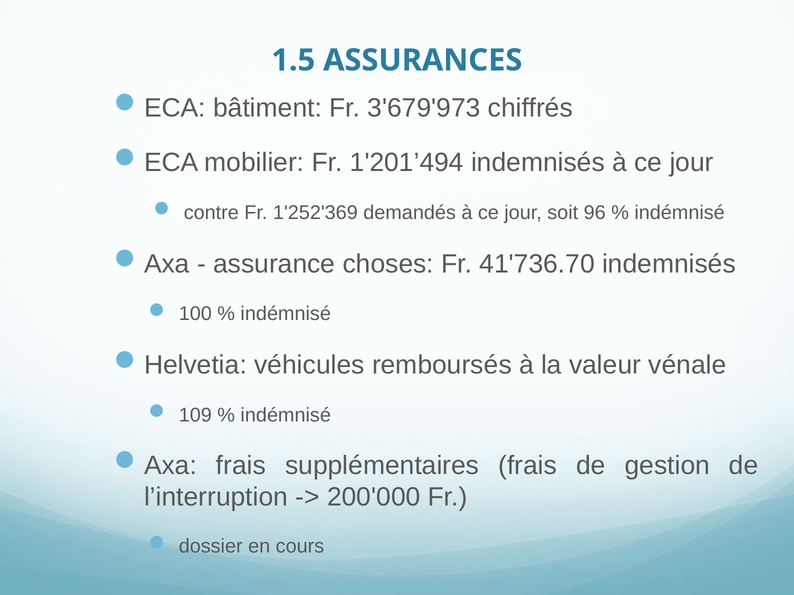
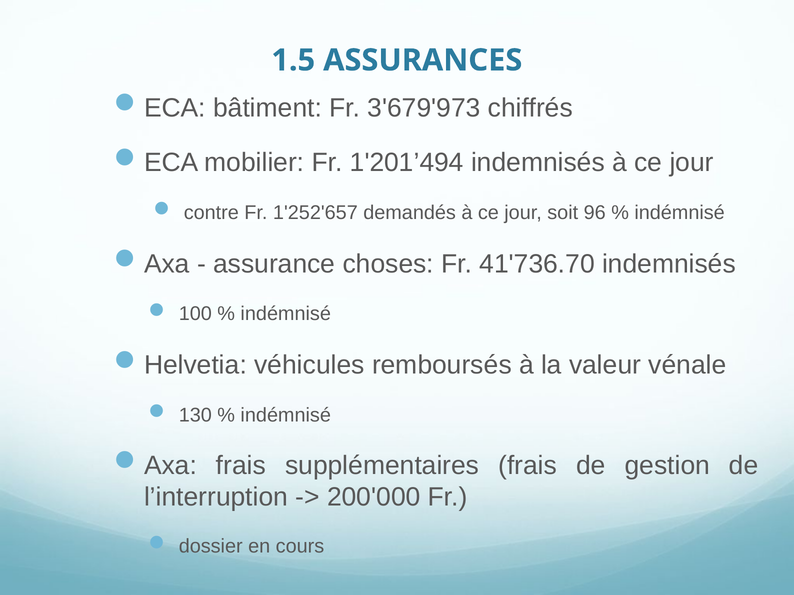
1'252'369: 1'252'369 -> 1'252'657 (315, 213)
109: 109 -> 130 (195, 415)
